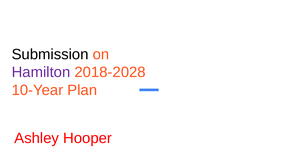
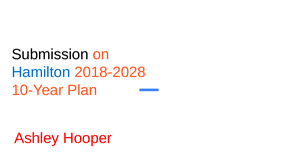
Hamilton colour: purple -> blue (41, 72)
